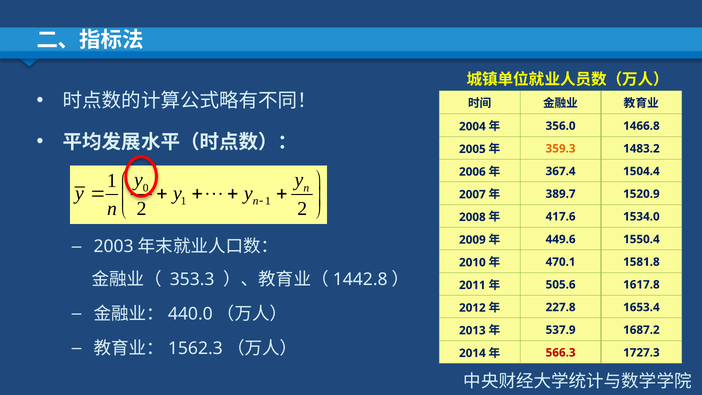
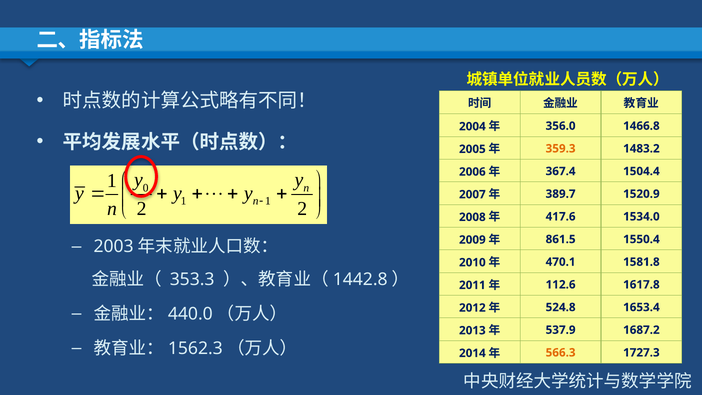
449.6: 449.6 -> 861.5 (561, 239)
505.6: 505.6 -> 112.6 (561, 285)
227.8: 227.8 -> 524.8 (561, 307)
566.3 colour: red -> orange (561, 353)
